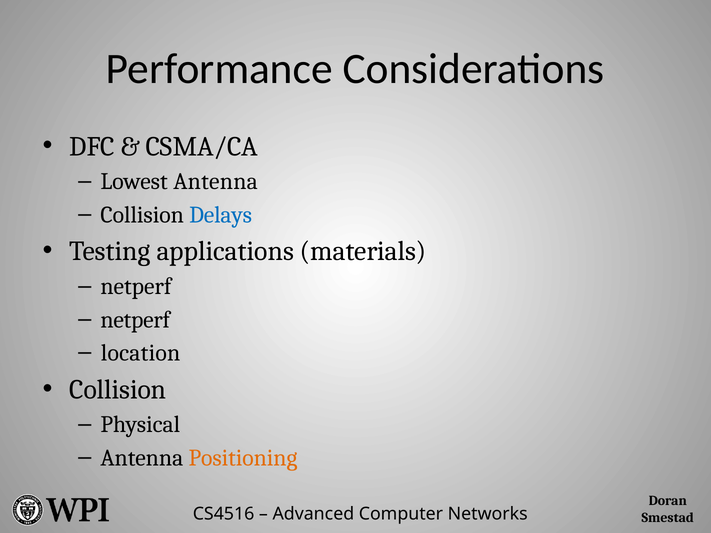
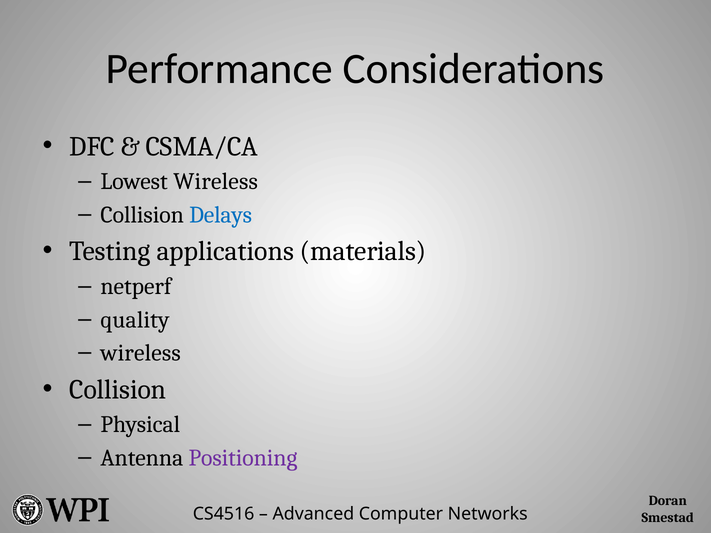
Lowest Antenna: Antenna -> Wireless (216, 182)
netperf: netperf -> quality (135, 320)
location: location -> wireless (141, 353)
Positioning colour: orange -> purple (243, 458)
